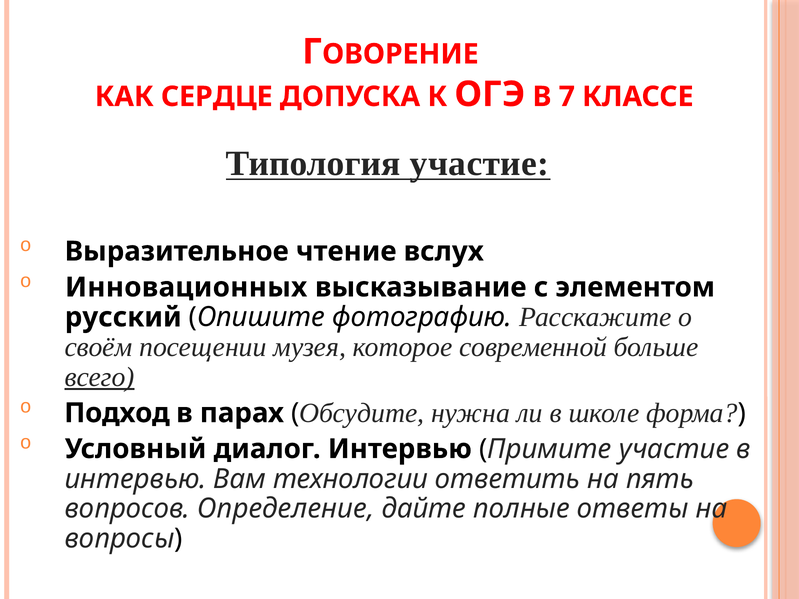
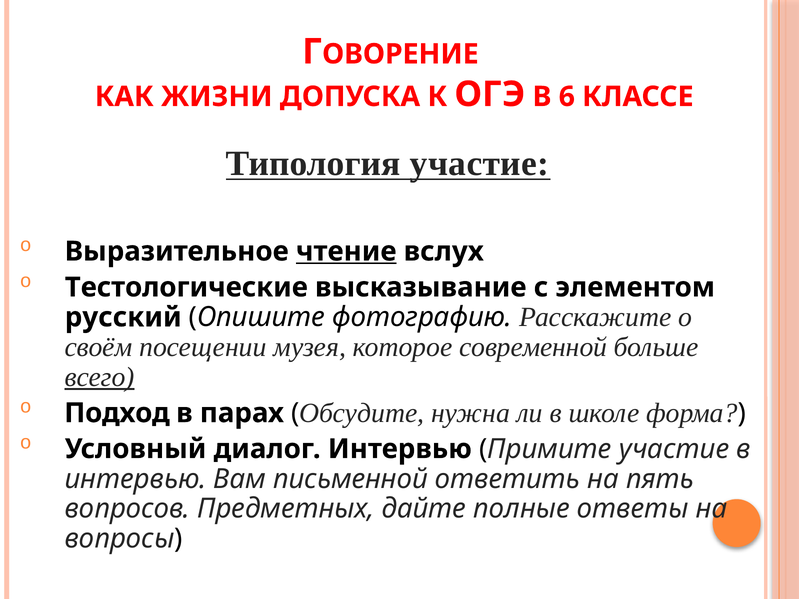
СЕРДЦЕ: СЕРДЦЕ -> ЖИЗНИ (217, 97)
7: 7 -> 6 (567, 97)
чтение underline: none -> present (346, 251)
Инновационных: Инновационных -> Тестологические (186, 287)
технологии: технологии -> письменной (351, 479)
Определение: Определение -> Предметных (286, 509)
